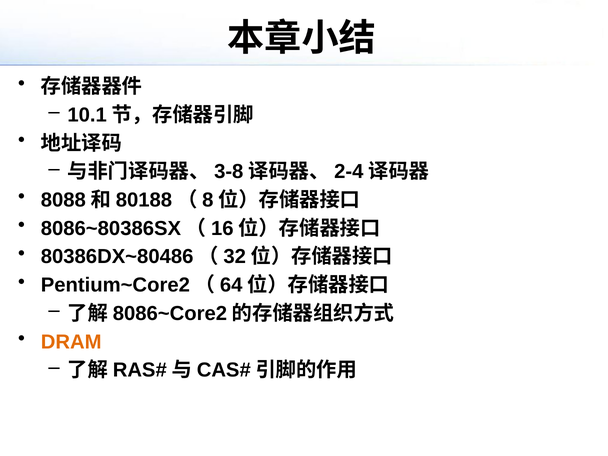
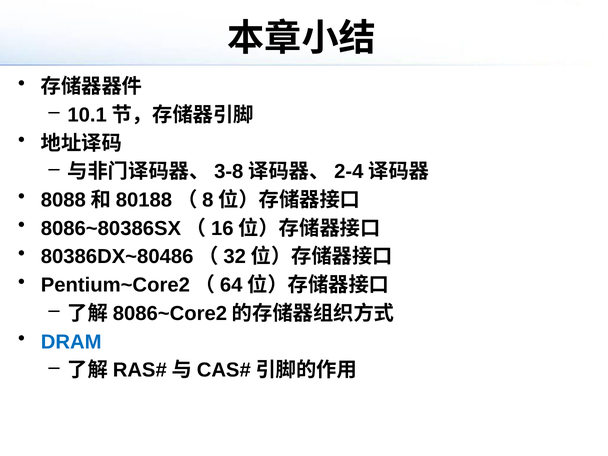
DRAM colour: orange -> blue (71, 342)
